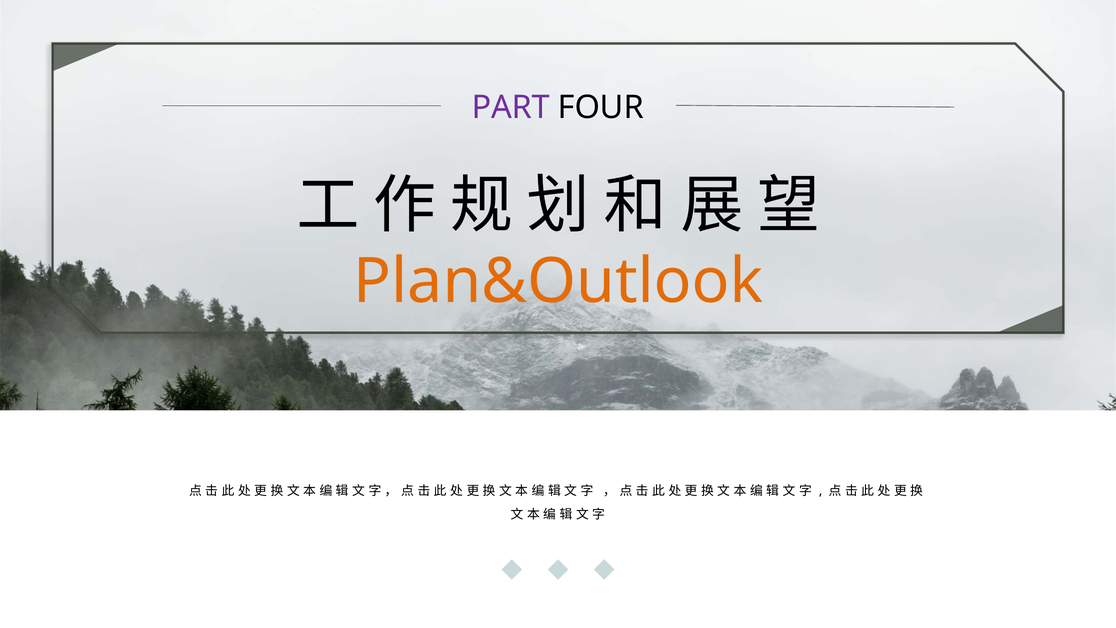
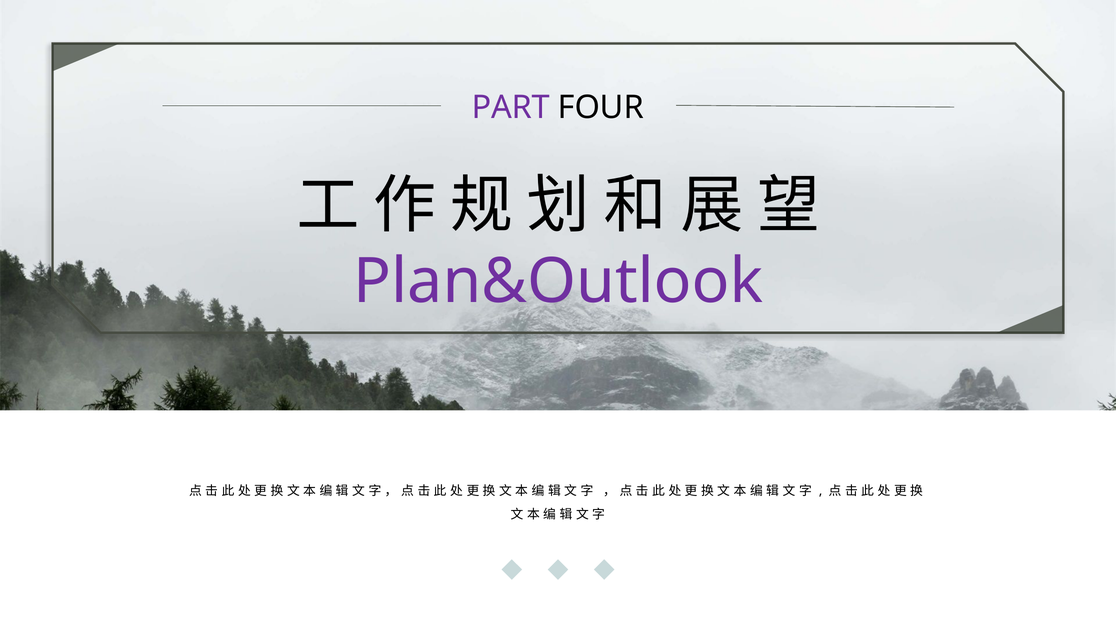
Plan&Outlook colour: orange -> purple (558, 281)
